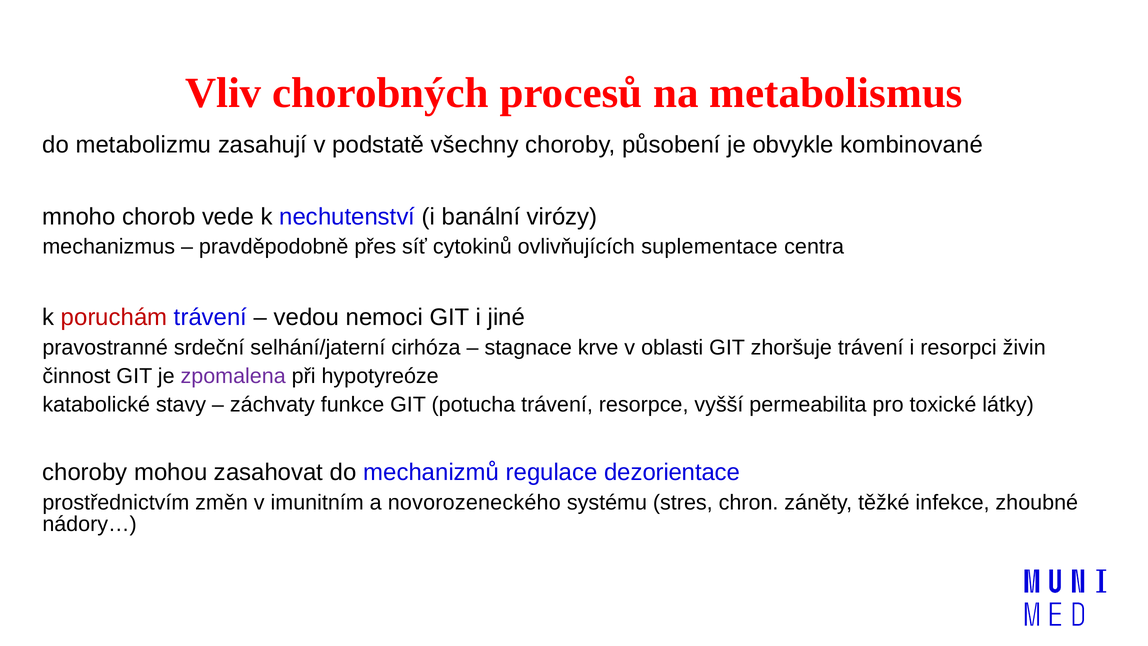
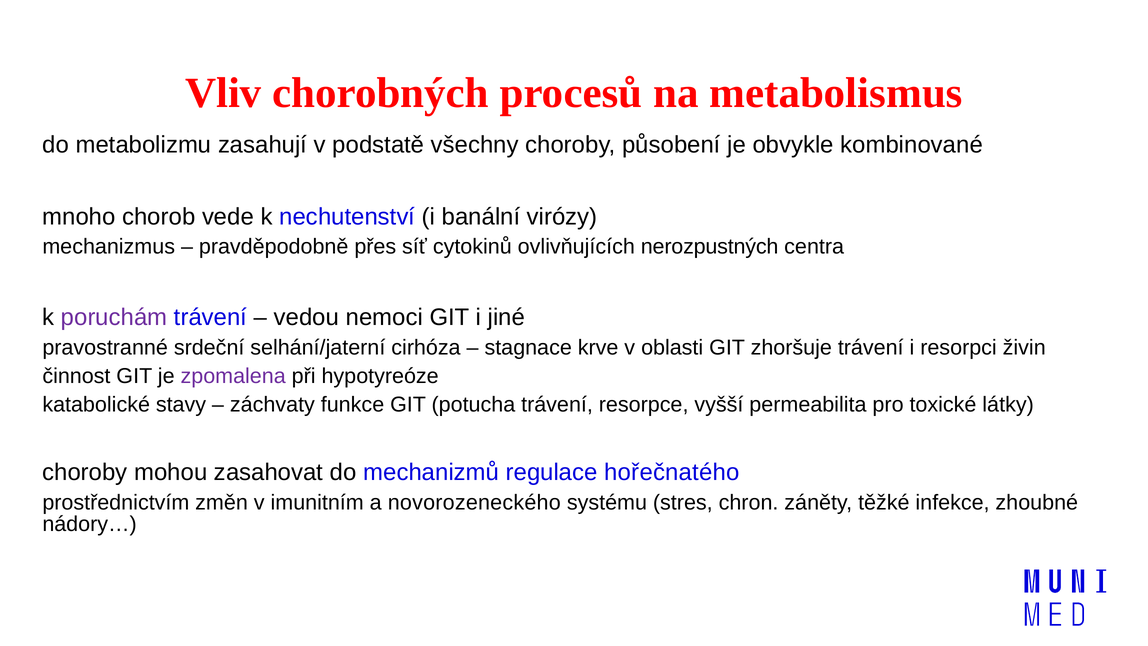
suplementace: suplementace -> nerozpustných (710, 247)
poruchám colour: red -> purple (114, 317)
dezorientace: dezorientace -> hořečnatého (672, 472)
